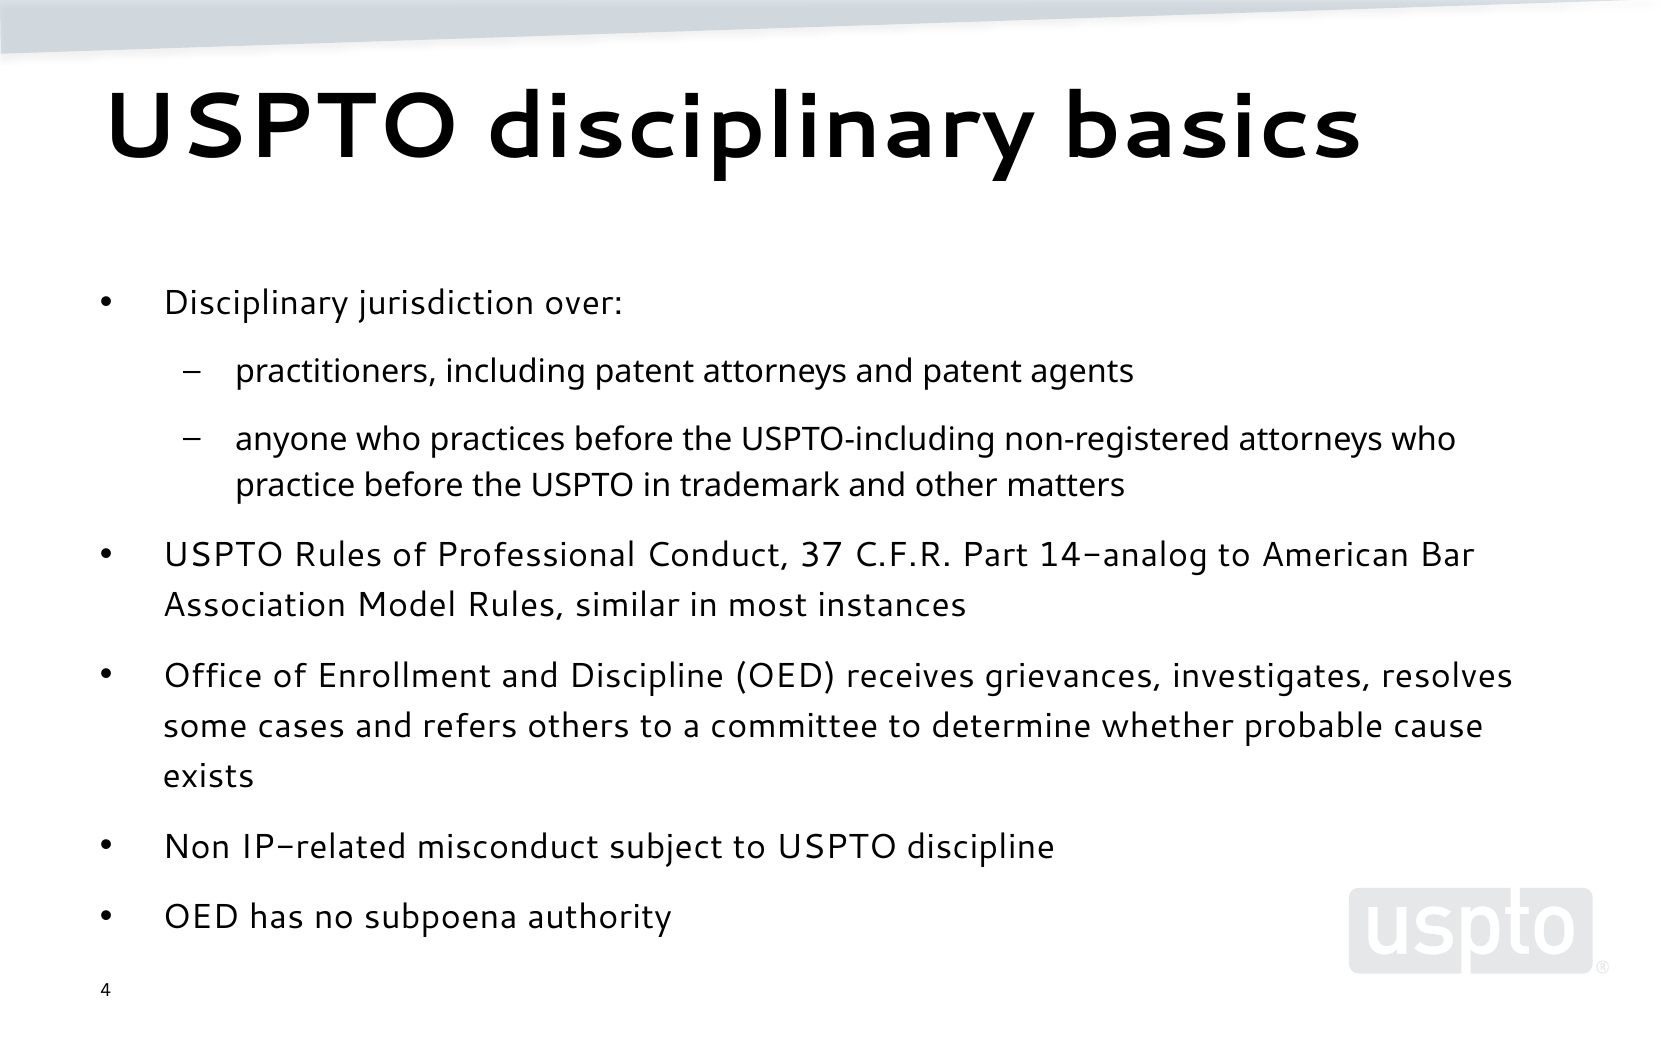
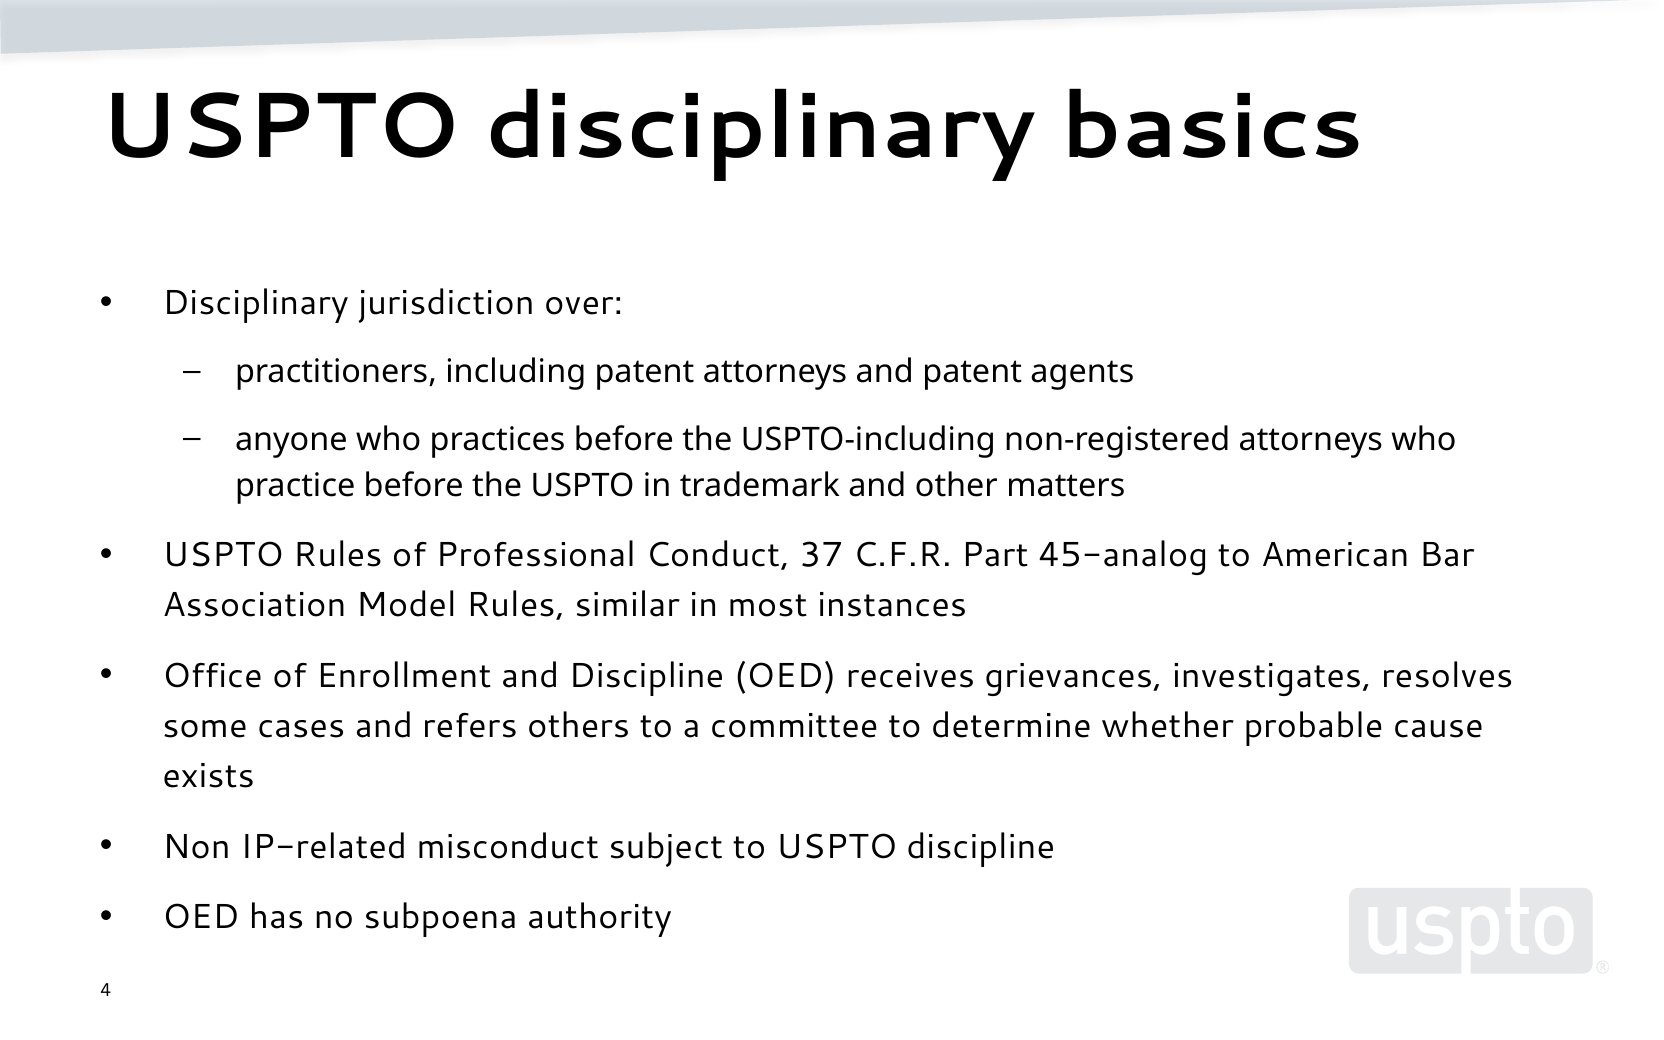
14-analog: 14-analog -> 45-analog (1123, 555)
